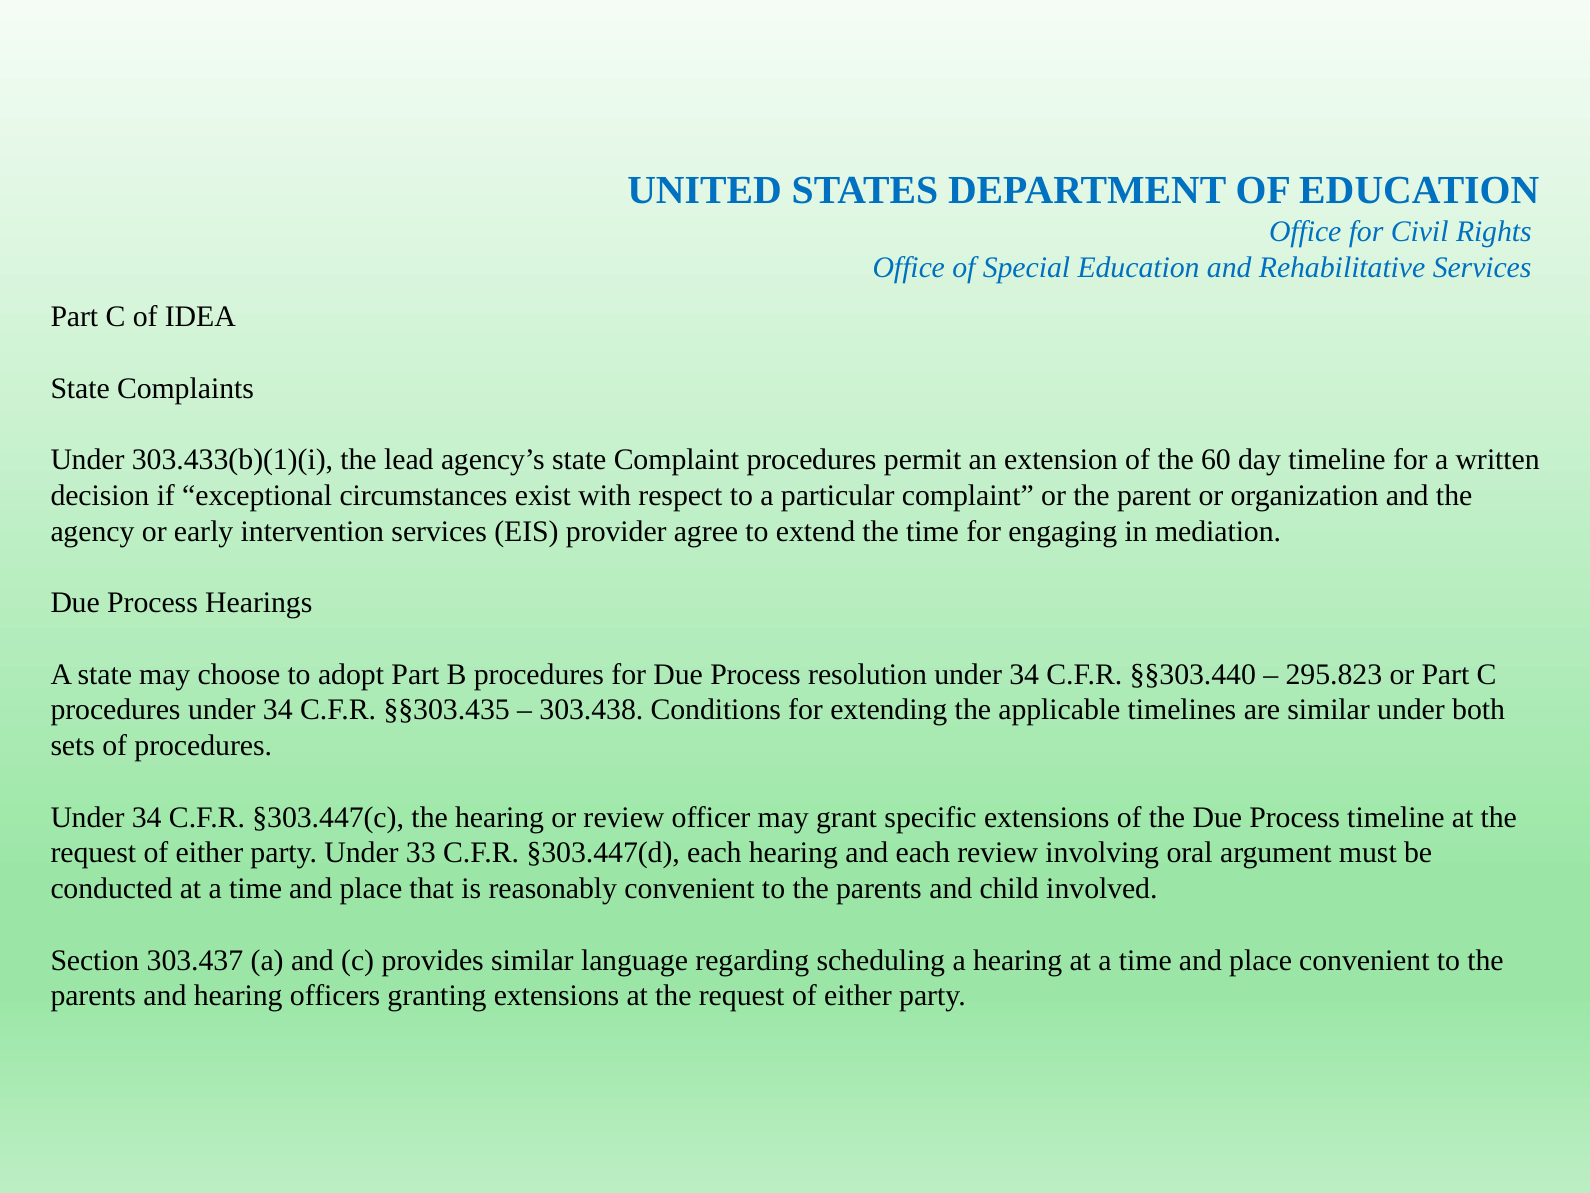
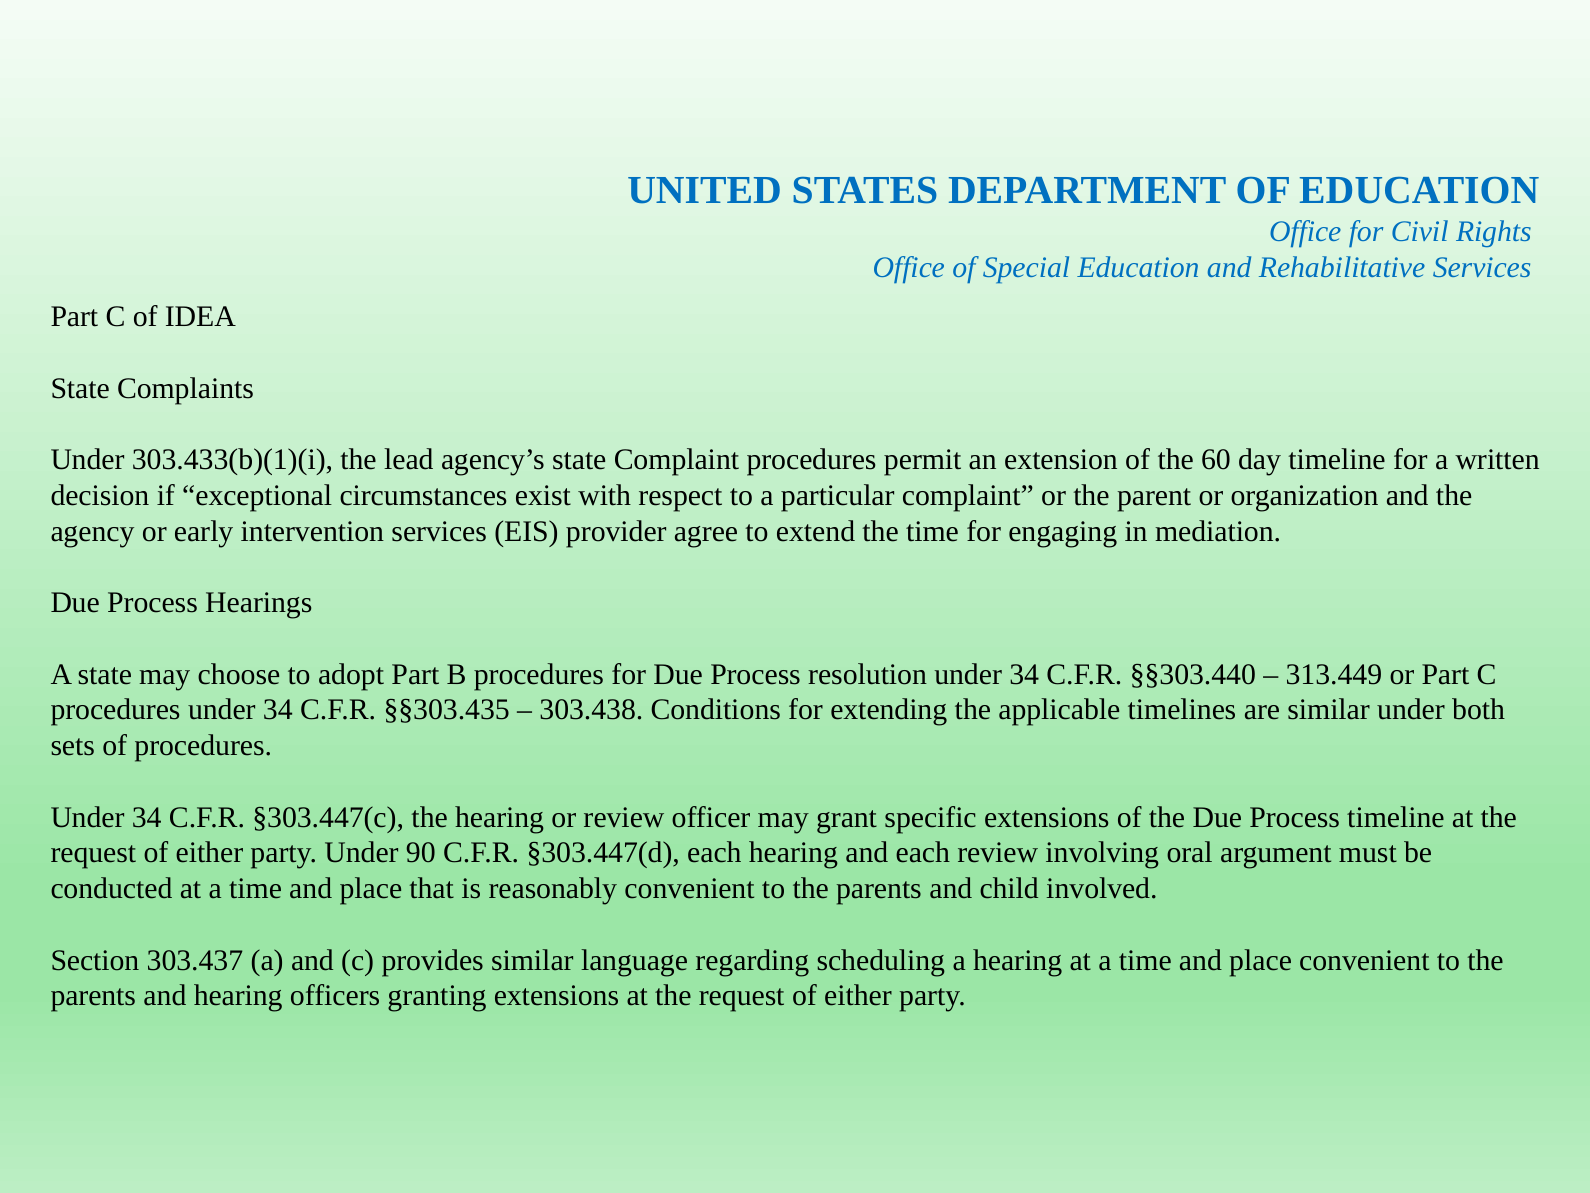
295.823: 295.823 -> 313.449 (1334, 674)
33: 33 -> 90 (421, 853)
